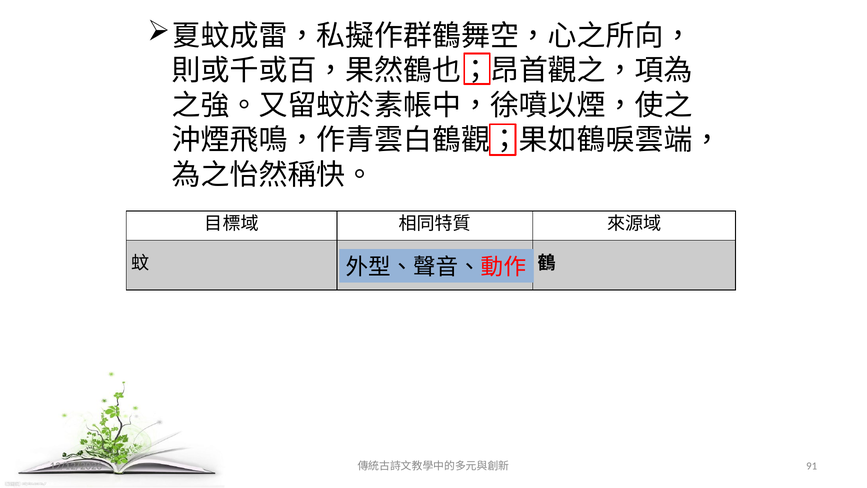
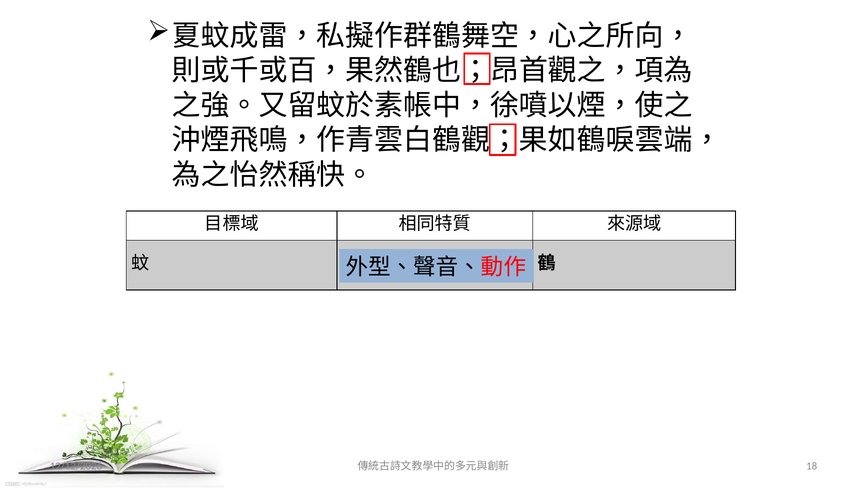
91: 91 -> 18 (812, 466)
